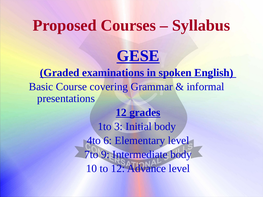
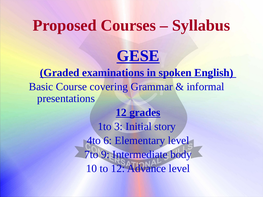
Initial body: body -> story (165, 127)
